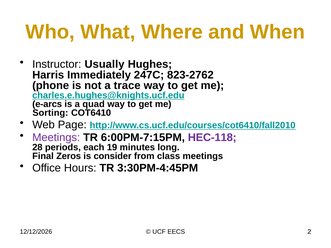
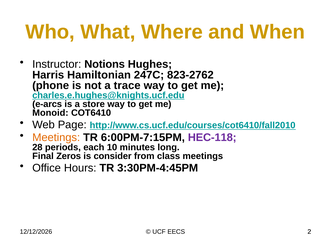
Usually: Usually -> Notions (105, 64)
Immediately: Immediately -> Hamiltonian (99, 75)
quad: quad -> store (94, 104)
Sorting: Sorting -> Monoid (50, 113)
Meetings colour: purple -> orange (56, 138)
19: 19 -> 10 (112, 147)
